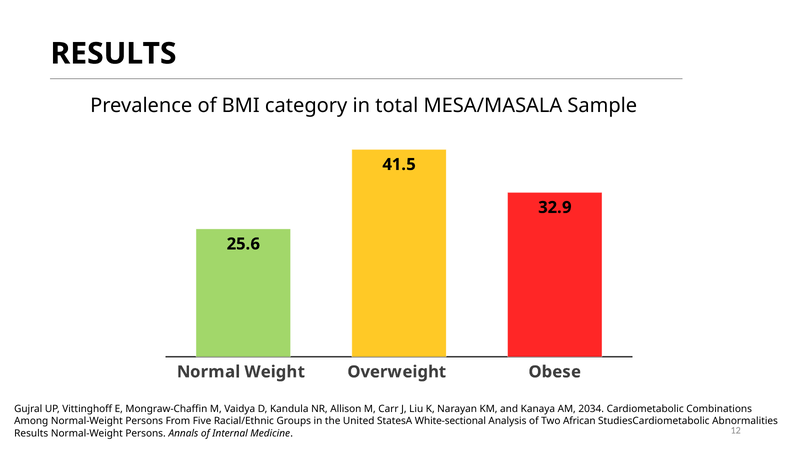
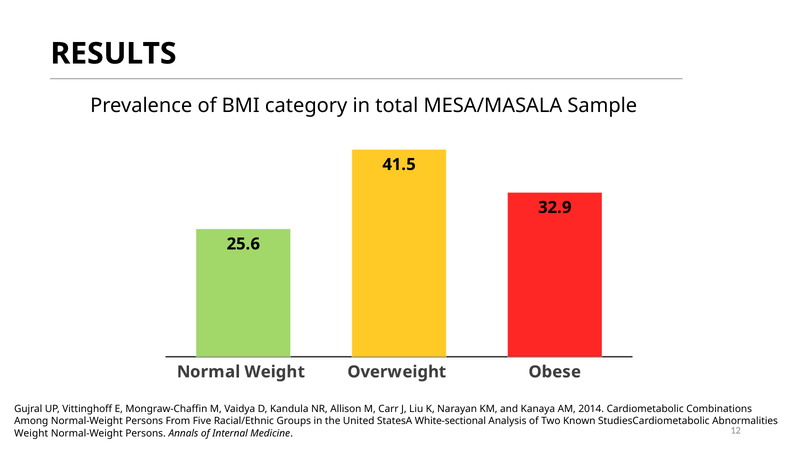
2034: 2034 -> 2014 (591, 409)
African: African -> Known (579, 421)
Results: Results -> Weight (31, 433)
